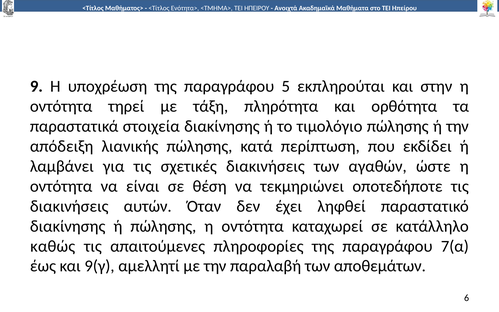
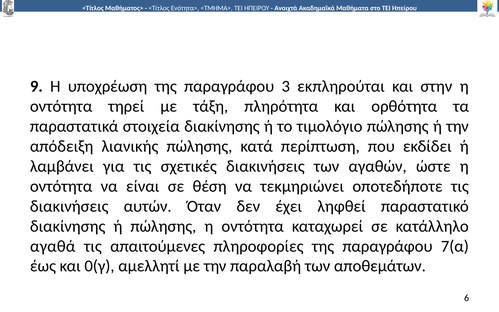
5: 5 -> 3 (286, 86)
καθώς: καθώς -> αγαθά (53, 246)
9(γ: 9(γ -> 0(γ (99, 266)
